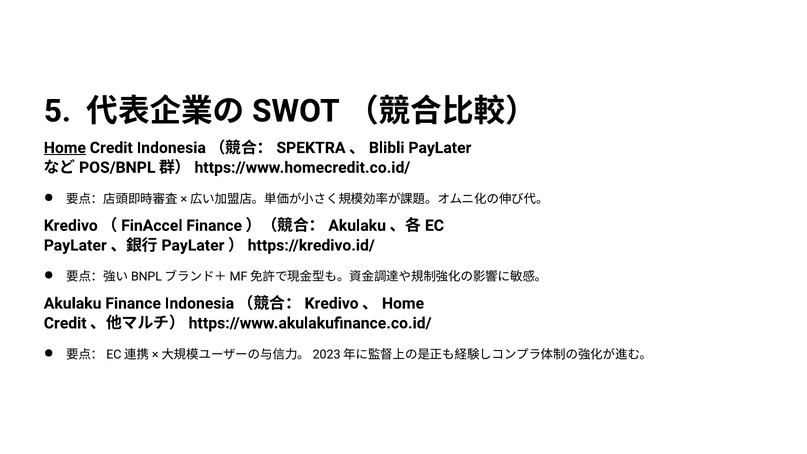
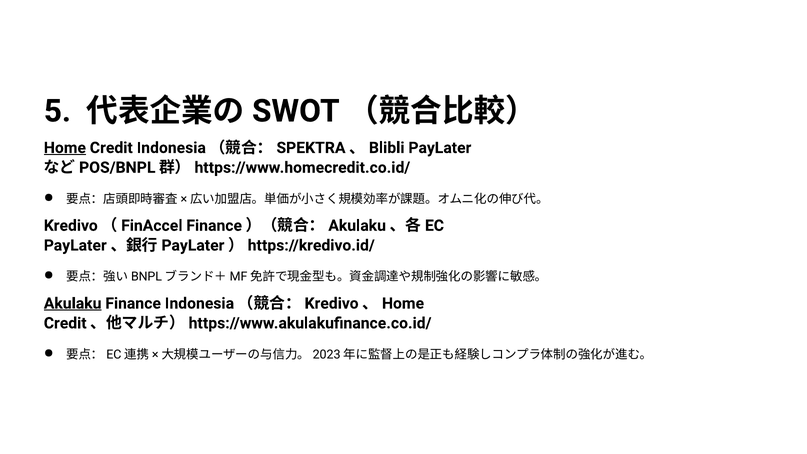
Akulaku underline: none -> present (73, 303)
